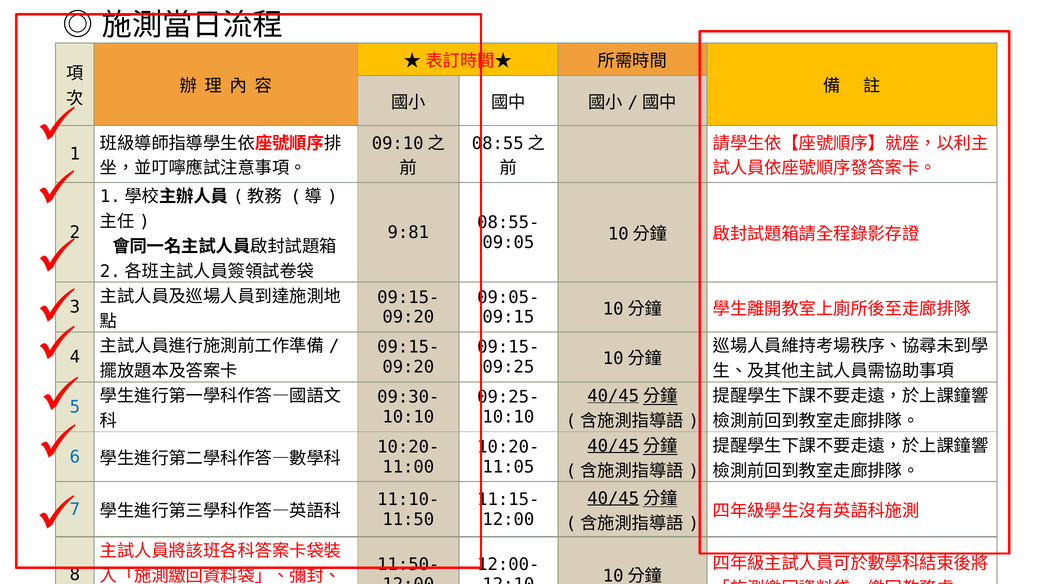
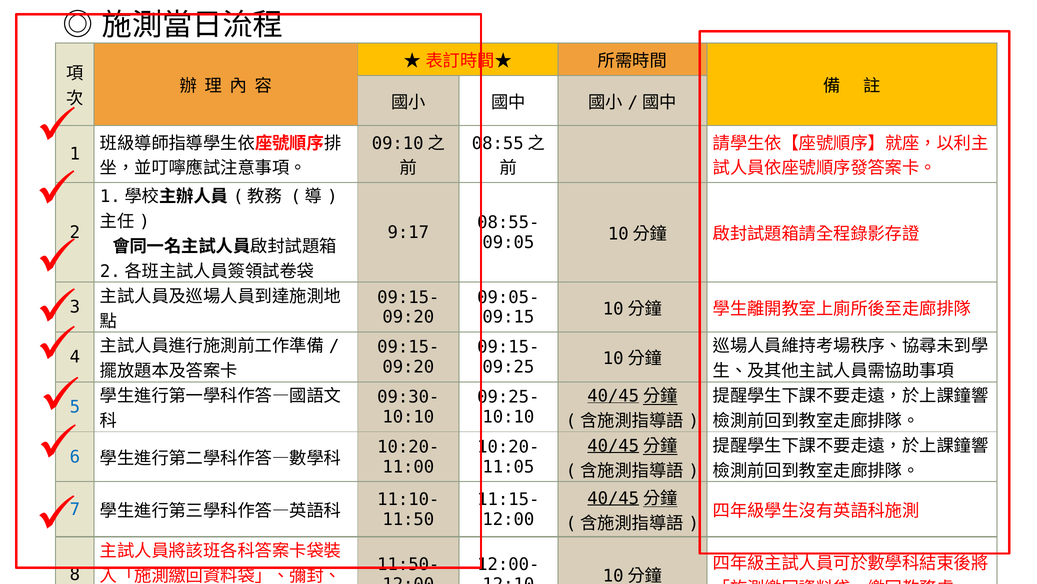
9:81: 9:81 -> 9:17 (408, 232)
